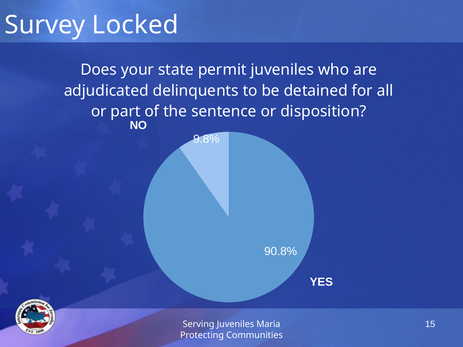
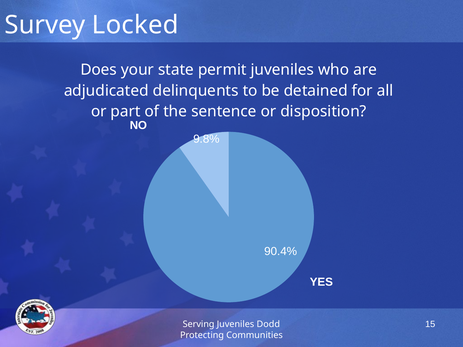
90.8%: 90.8% -> 90.4% (281, 251)
Maria: Maria -> Dodd (268, 325)
